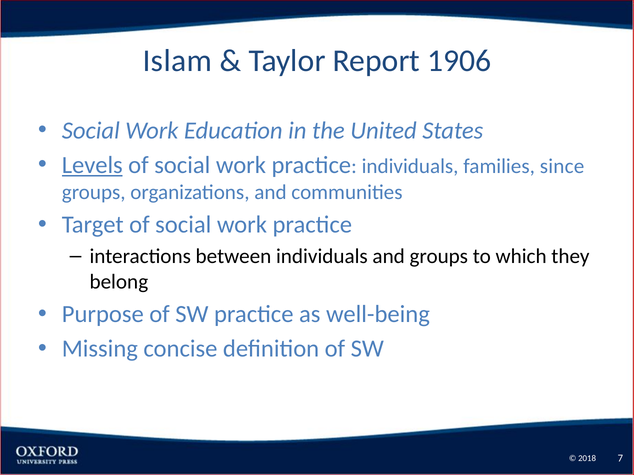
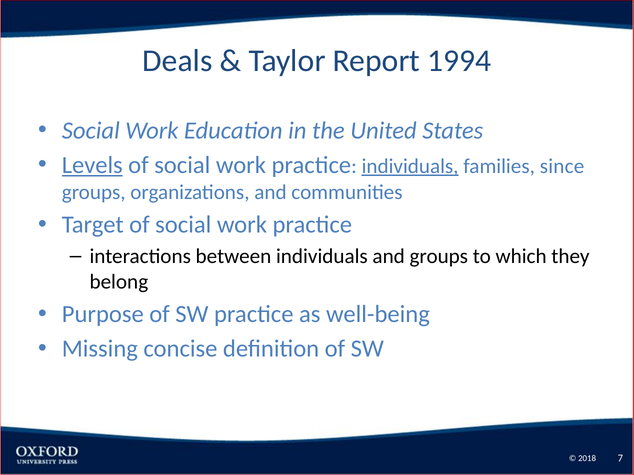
Islam: Islam -> Deals (177, 61)
1906: 1906 -> 1994 (459, 61)
individuals underline: none -> present (410, 166)
